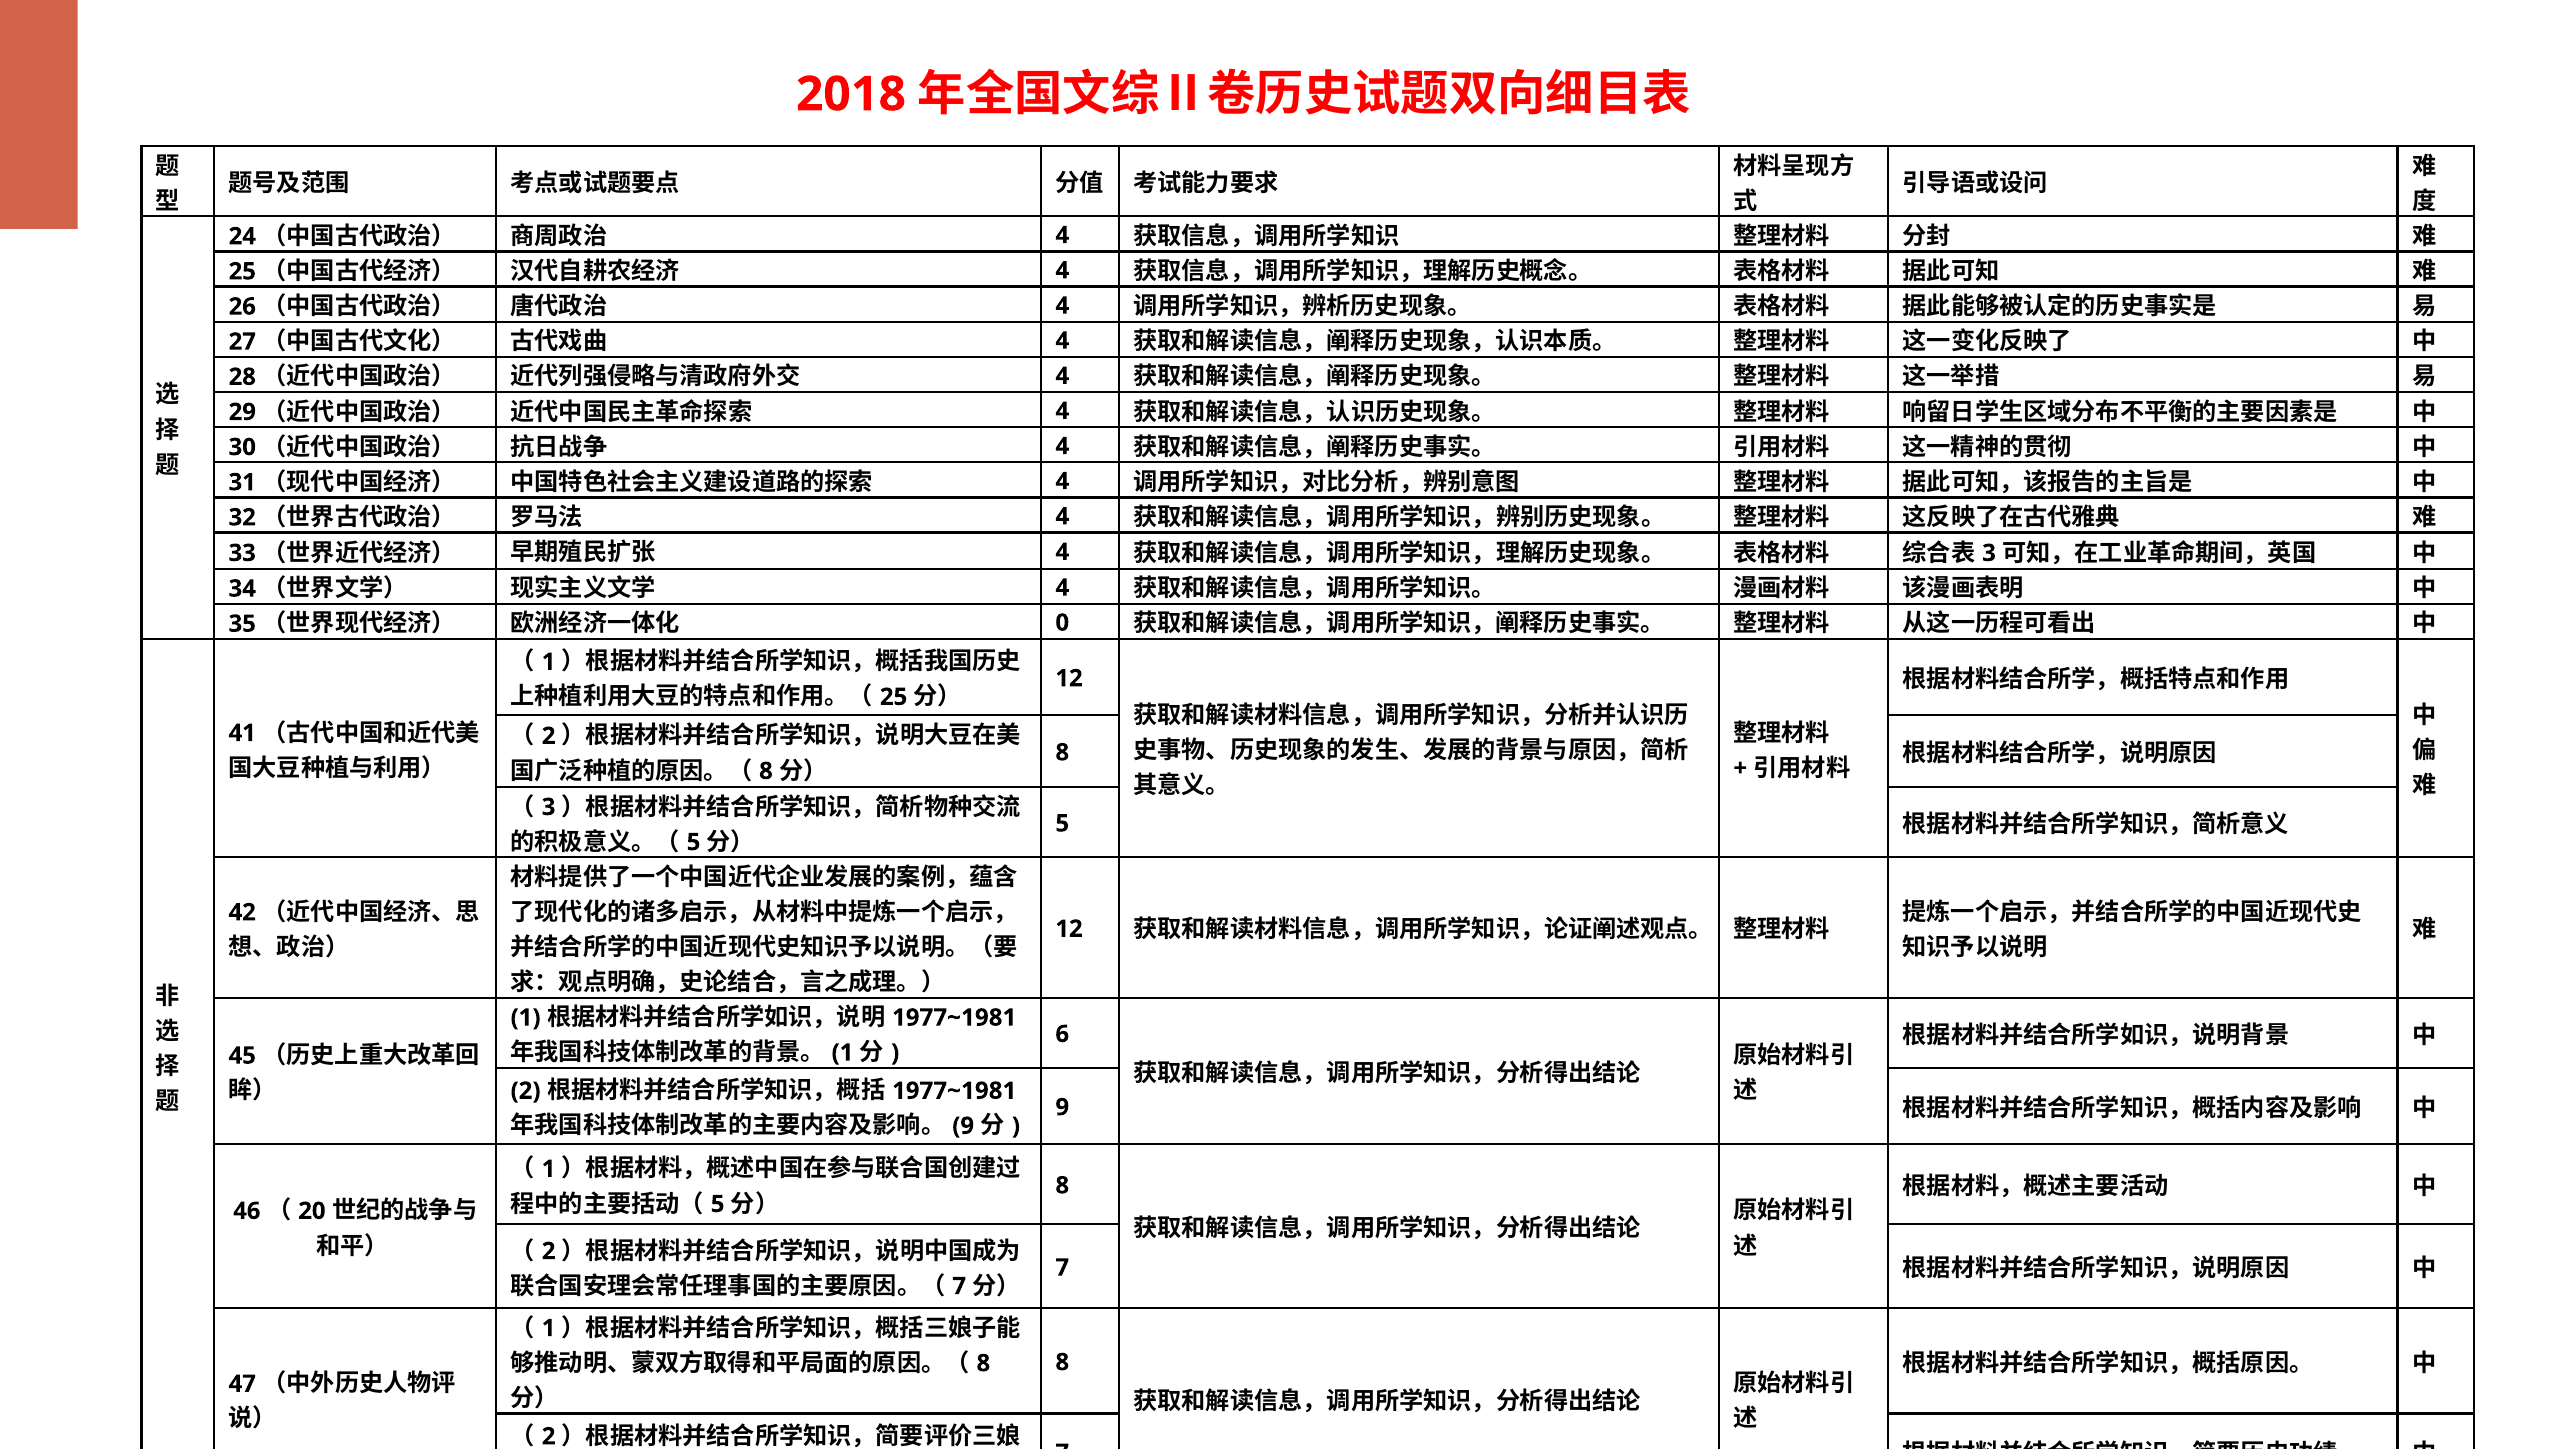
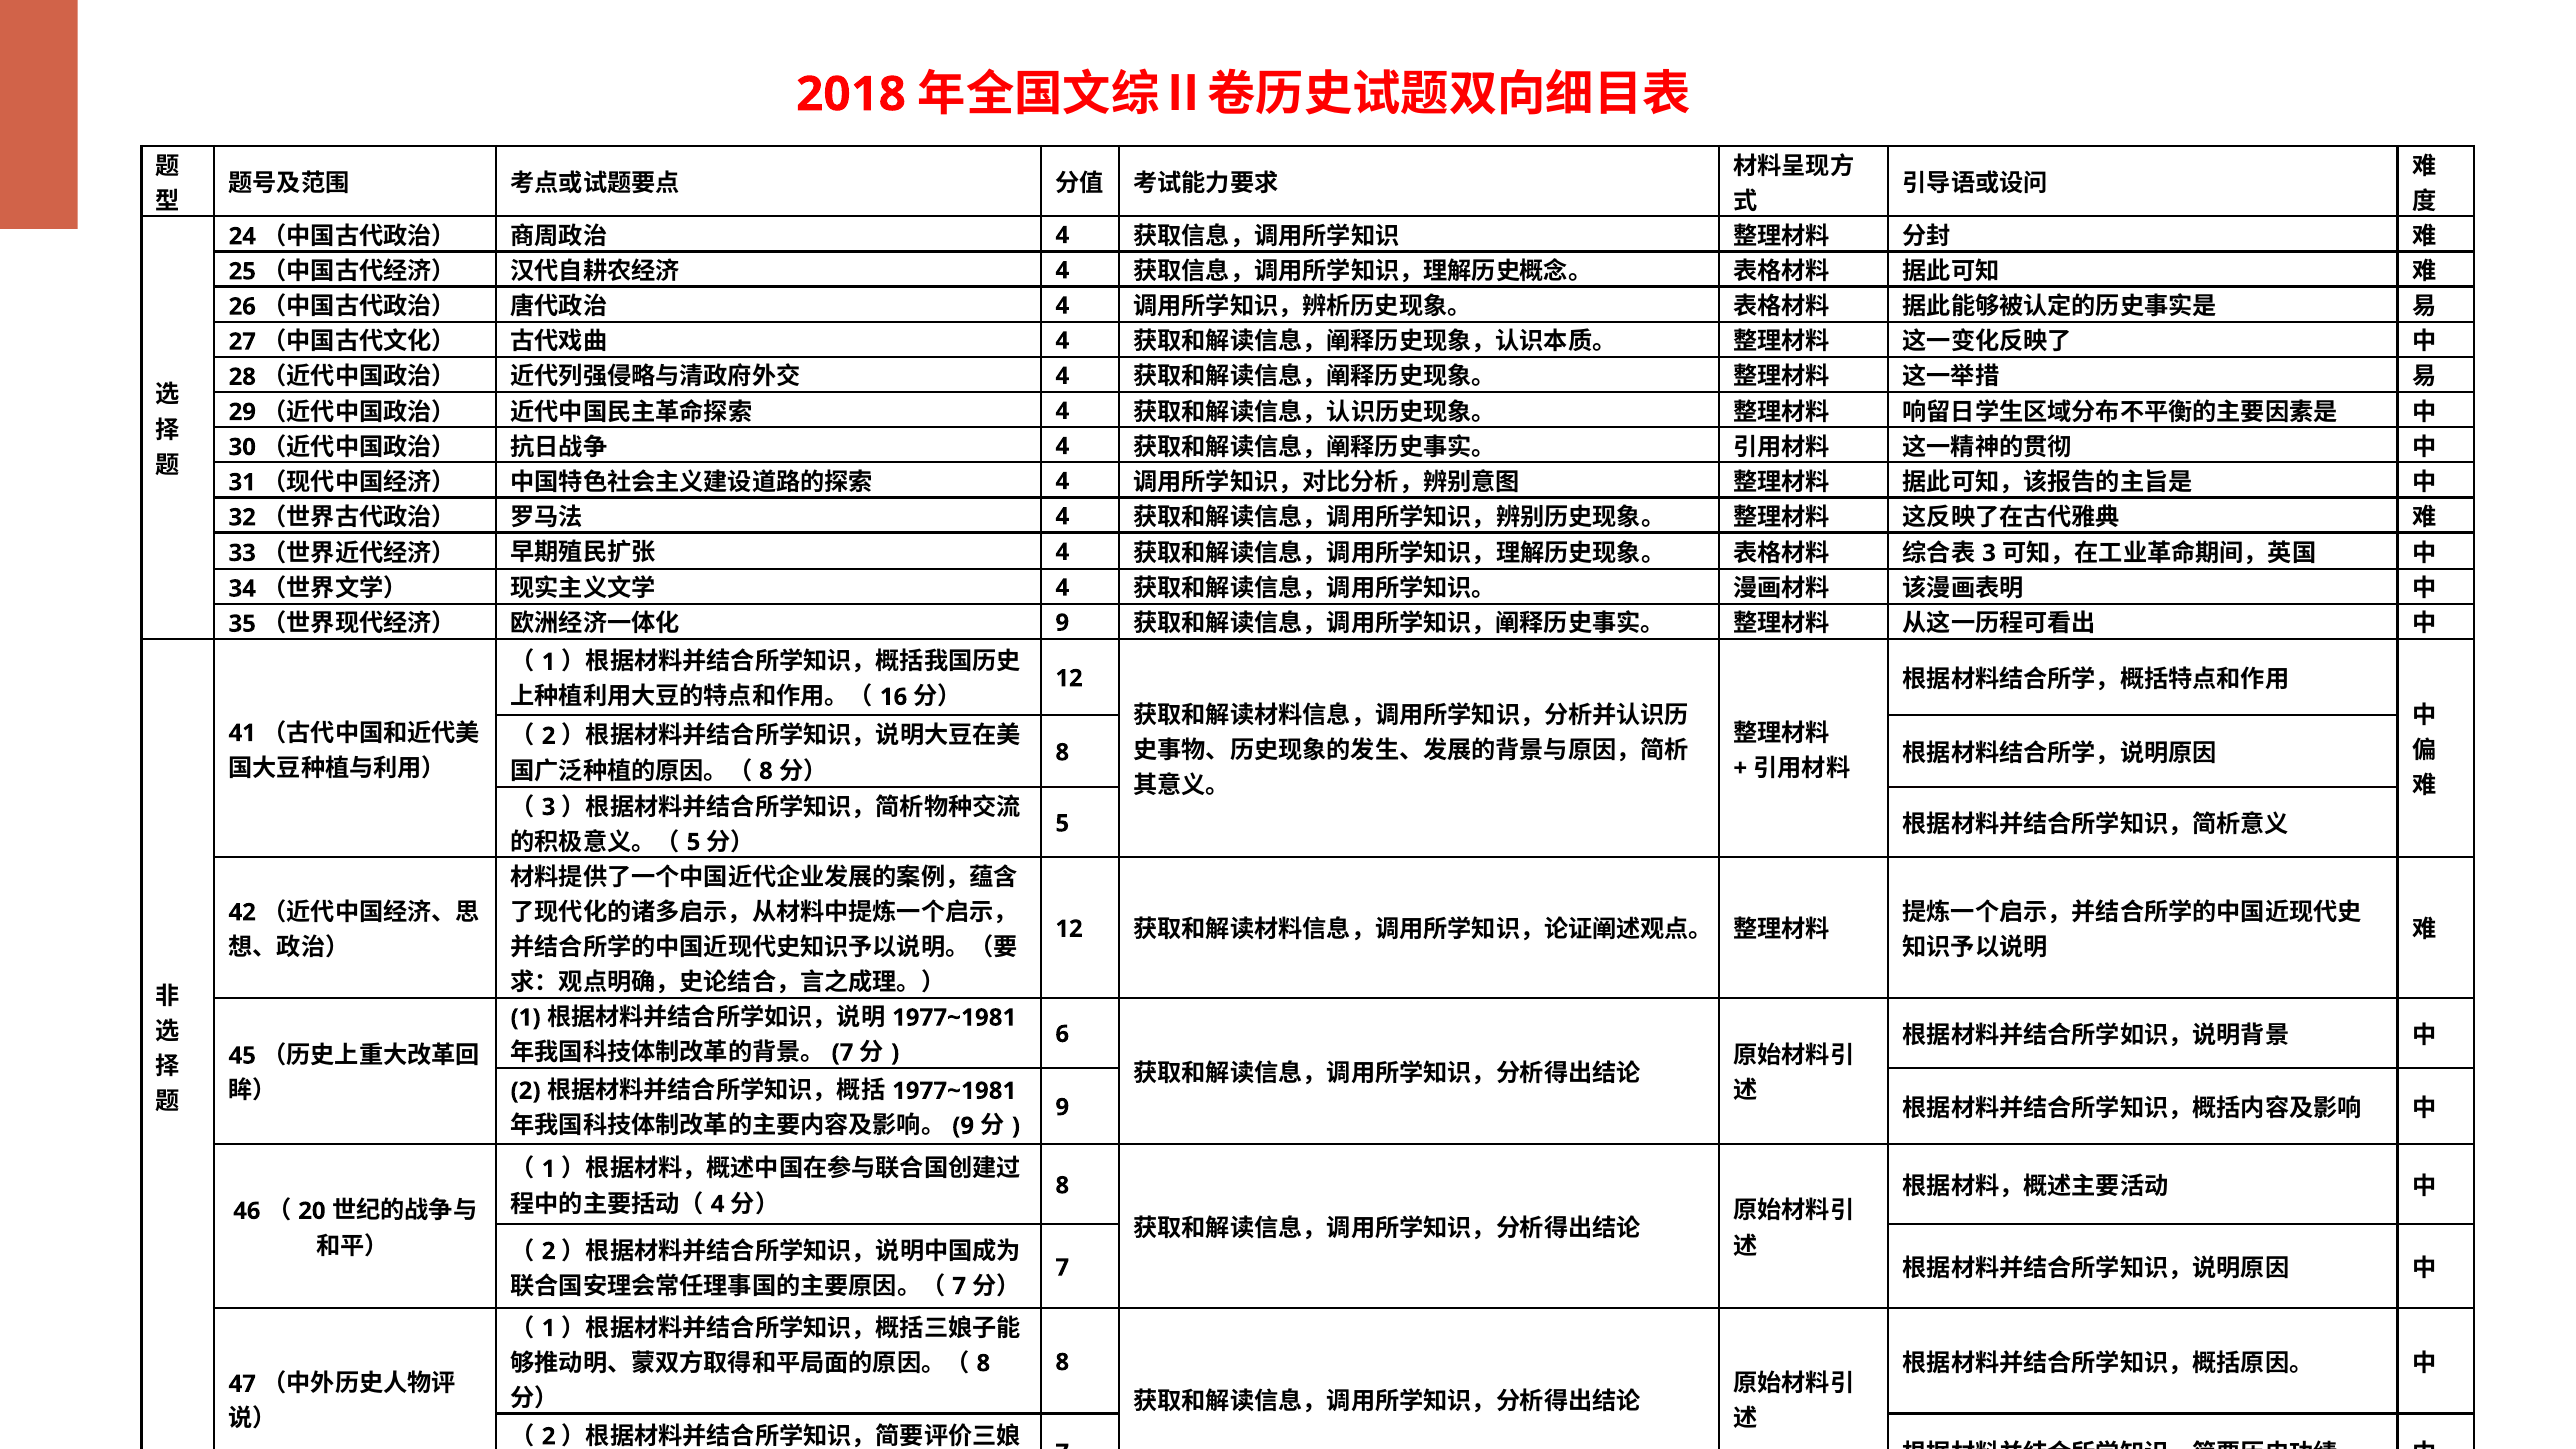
0: 0 -> 9 (1062, 623)
25: 25 -> 16 (894, 697)
1: 1 -> 7 (842, 1053)
5: 5 -> 4 (718, 1204)
